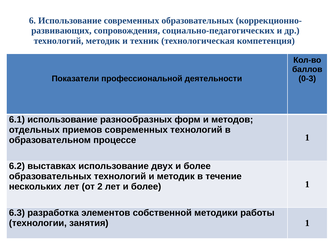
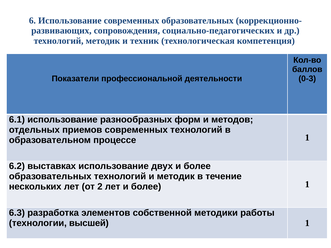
занятия: занятия -> высшей (89, 223)
